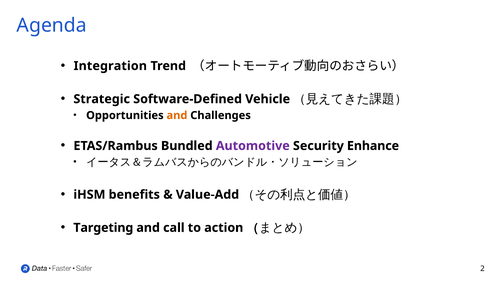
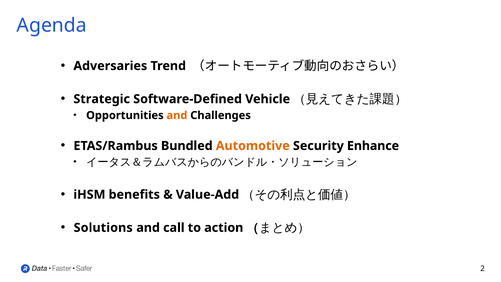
Integration: Integration -> Adversaries (110, 66)
Automotive colour: purple -> orange (253, 146)
Targeting: Targeting -> Solutions (103, 228)
